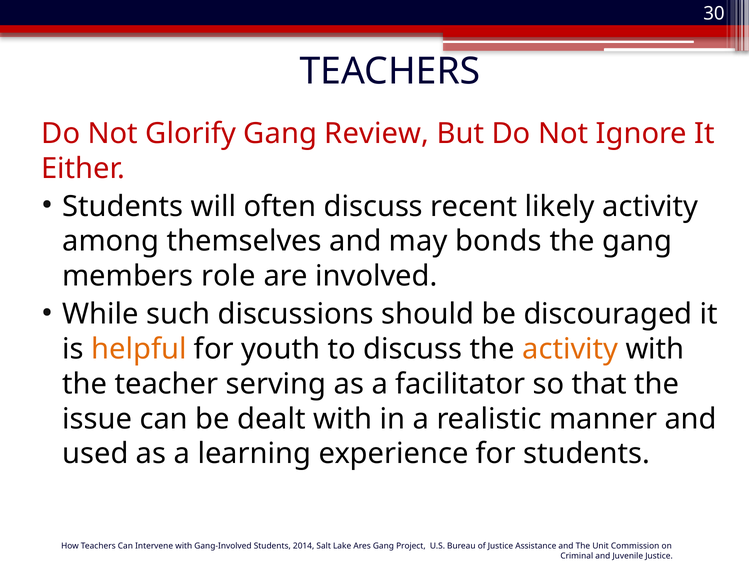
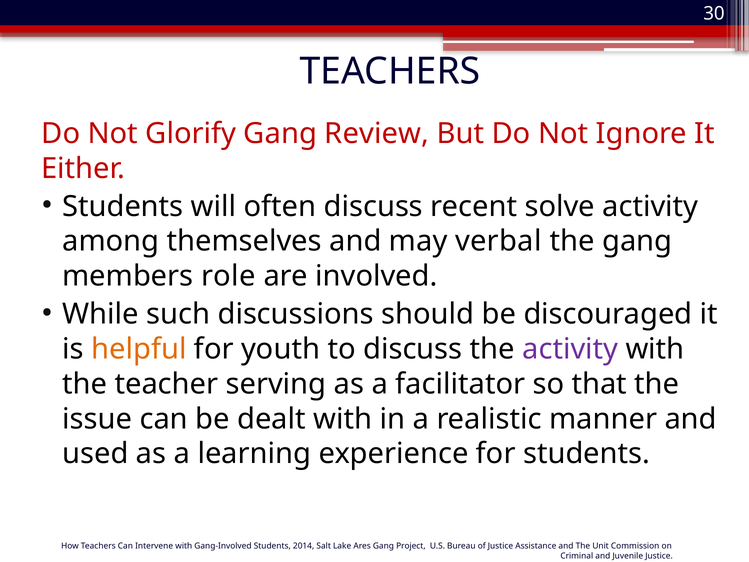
likely: likely -> solve (560, 206)
bonds: bonds -> verbal (498, 241)
activity colour: orange -> purple (570, 349)
